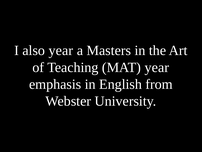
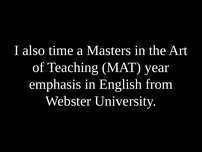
also year: year -> time (61, 50)
